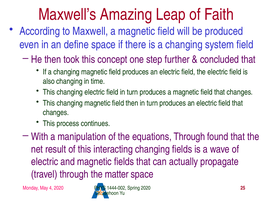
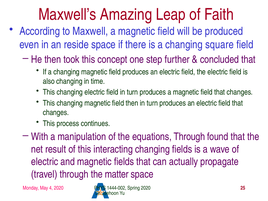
define: define -> reside (76, 45)
system: system -> square (219, 45)
